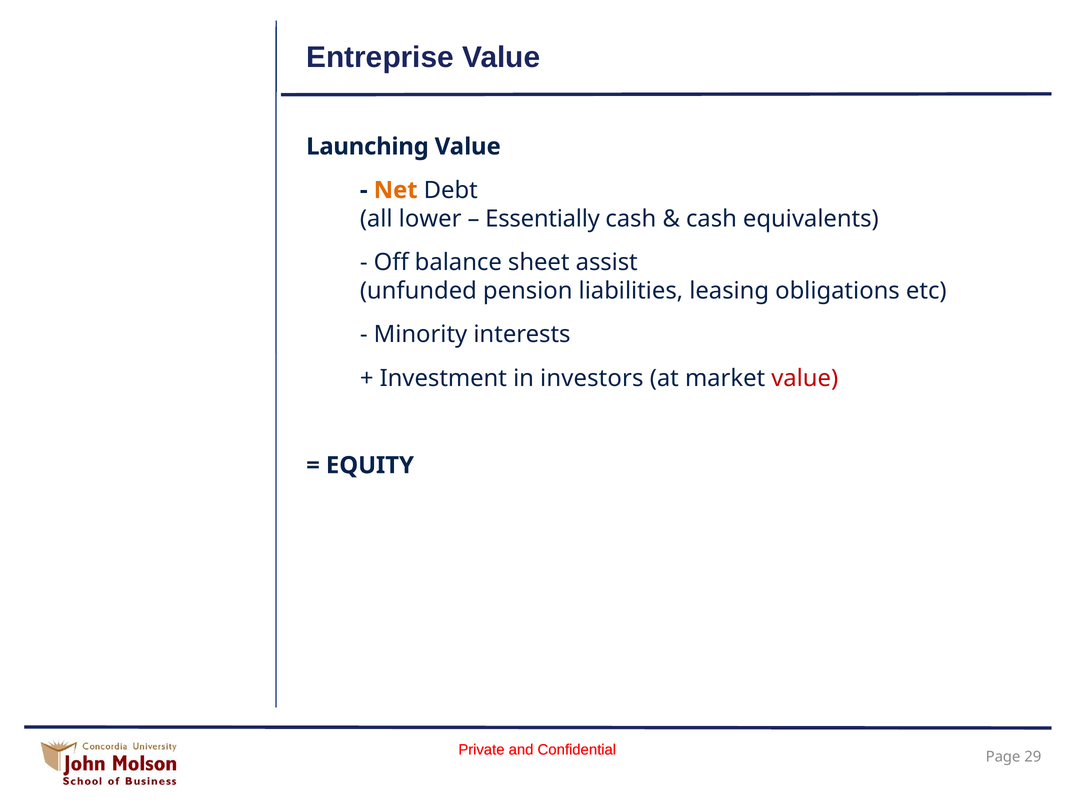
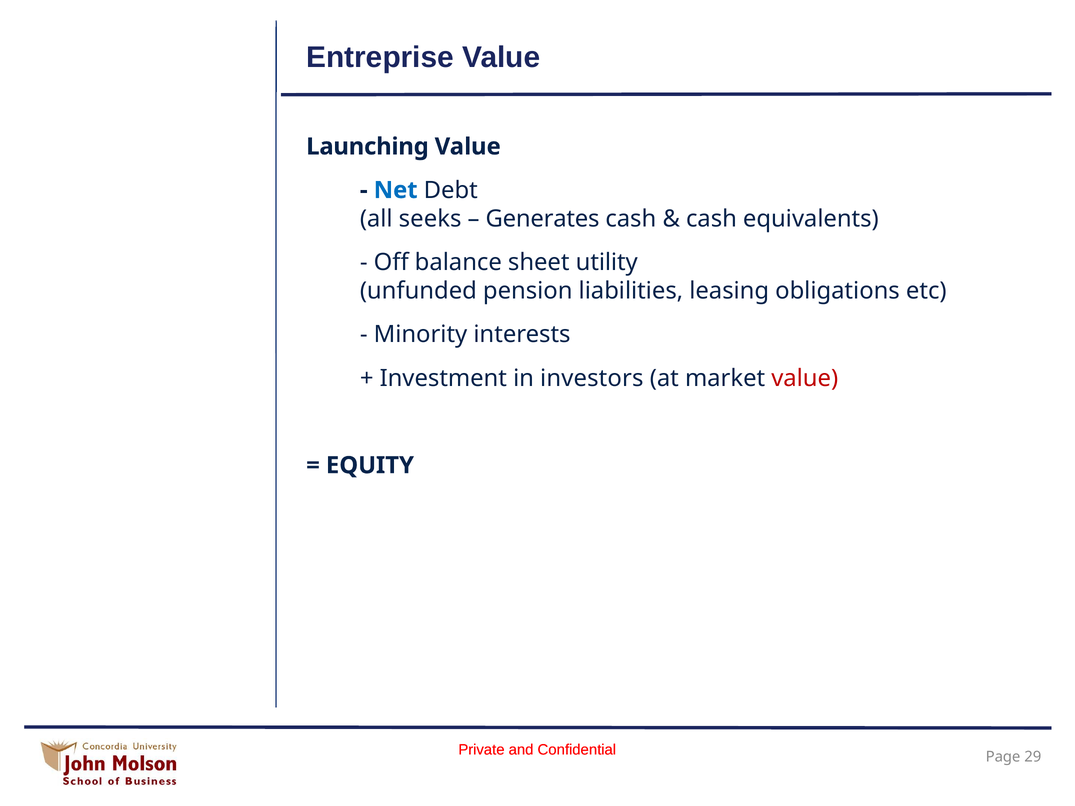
Net colour: orange -> blue (396, 190)
lower: lower -> seeks (430, 219)
Essentially: Essentially -> Generates (543, 219)
assist: assist -> utility (607, 262)
